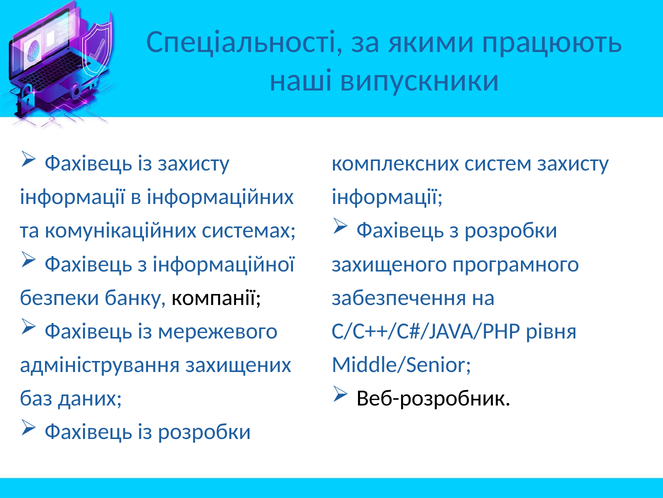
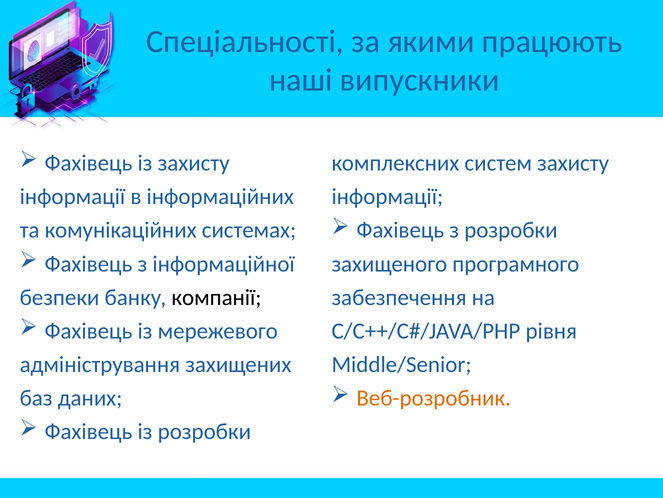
Веб-розробник colour: black -> orange (434, 398)
